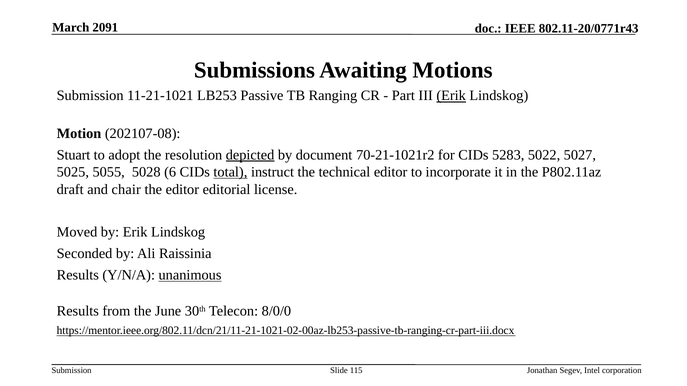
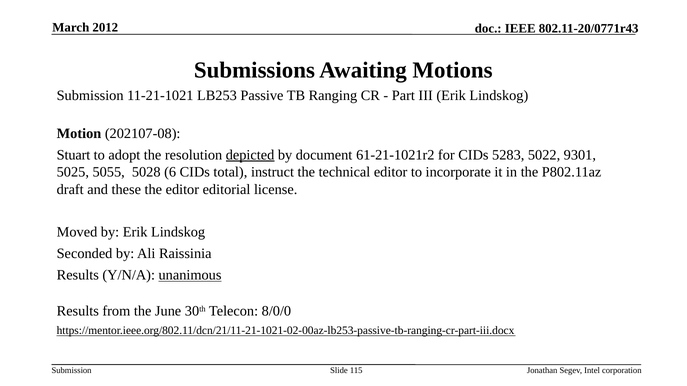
2091: 2091 -> 2012 (105, 27)
Erik underline: present -> none (451, 96)
70-21-1021r2: 70-21-1021r2 -> 61-21-1021r2 (395, 155)
5027: 5027 -> 9301 (580, 155)
total underline: present -> none (230, 172)
chair: chair -> these (126, 190)
